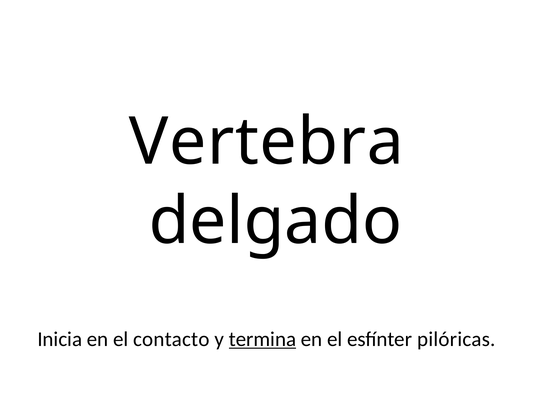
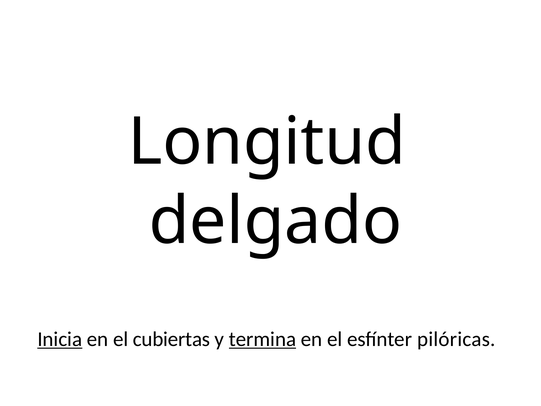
Vertebra: Vertebra -> Longitud (267, 142)
Inicia underline: none -> present (60, 339)
contacto: contacto -> cubiertas (172, 339)
